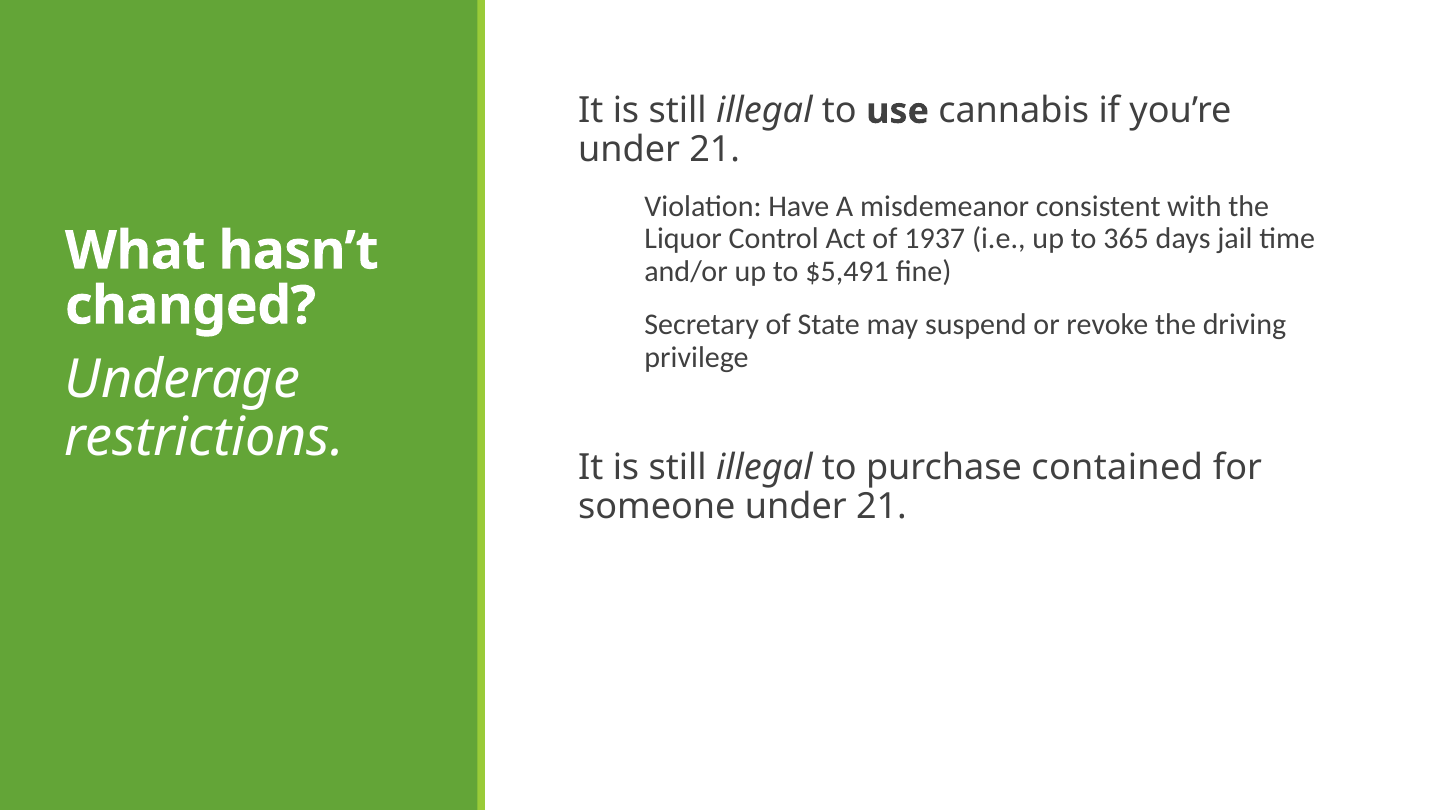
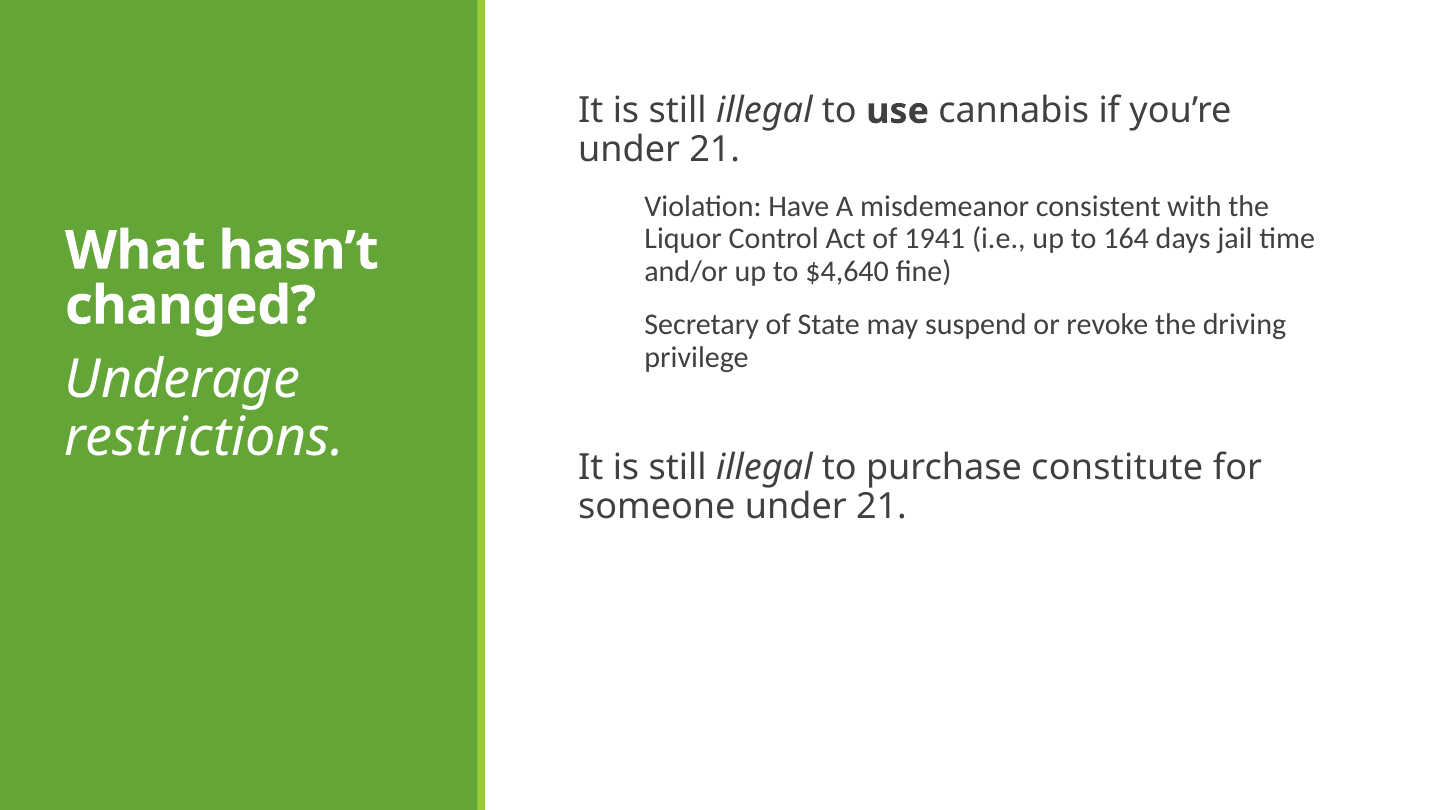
1937: 1937 -> 1941 (935, 239)
365: 365 -> 164 (1126, 239)
$5,491: $5,491 -> $4,640 (847, 272)
contained: contained -> constitute (1117, 468)
